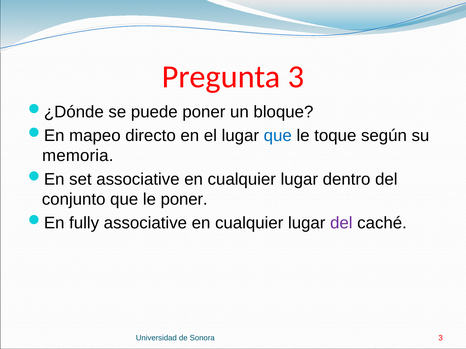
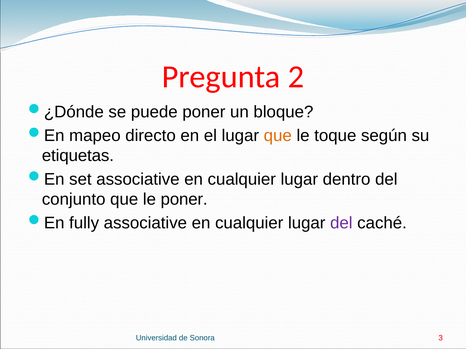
Pregunta 3: 3 -> 2 (296, 77)
que colour: blue -> orange (278, 136)
memoria: memoria -> etiquetas (78, 156)
